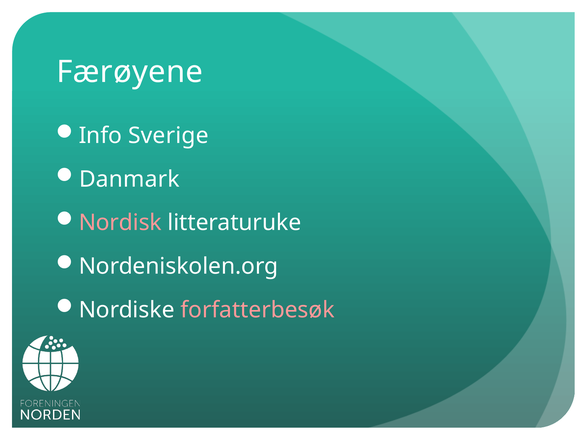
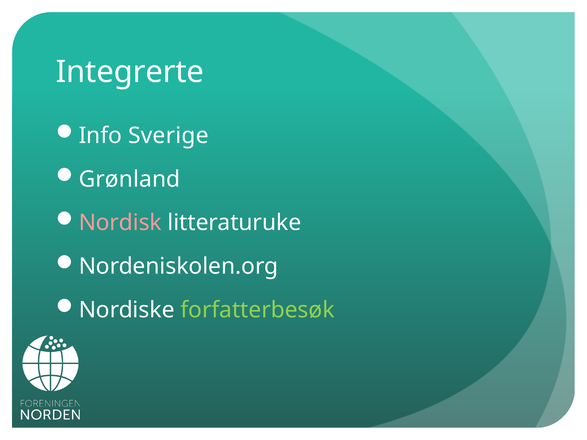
Færøyene: Færøyene -> Integrerte (130, 72)
Danmark: Danmark -> Grønland (129, 179)
forfatterbesøk colour: pink -> light green (258, 310)
